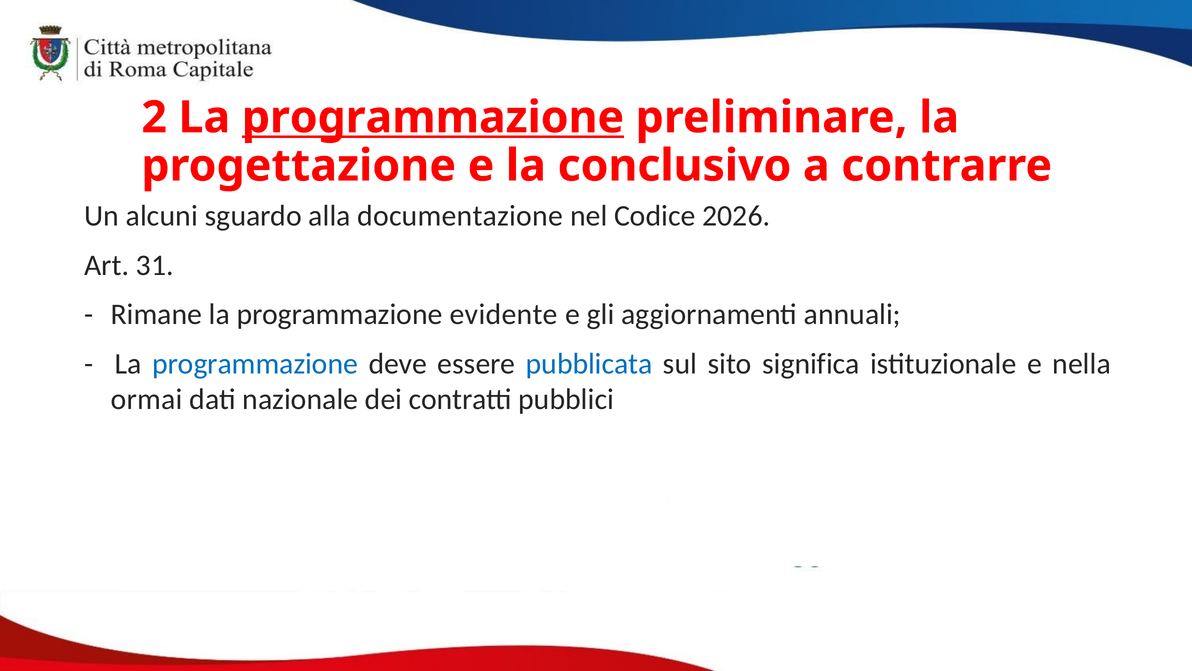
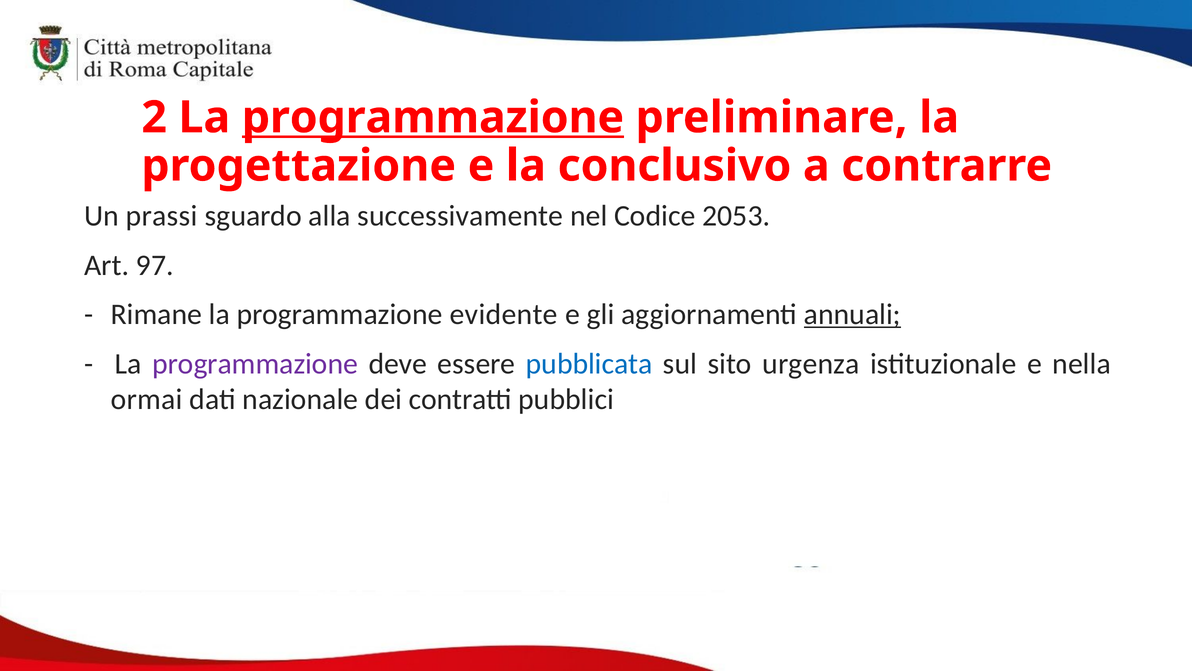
alcuni: alcuni -> prassi (162, 216)
documentazione: documentazione -> successivamente (460, 216)
2026: 2026 -> 2053 (736, 216)
31: 31 -> 97 (155, 265)
annuali underline: none -> present (852, 314)
programmazione colour: blue -> purple (255, 363)
significa: significa -> urgenza (811, 363)
